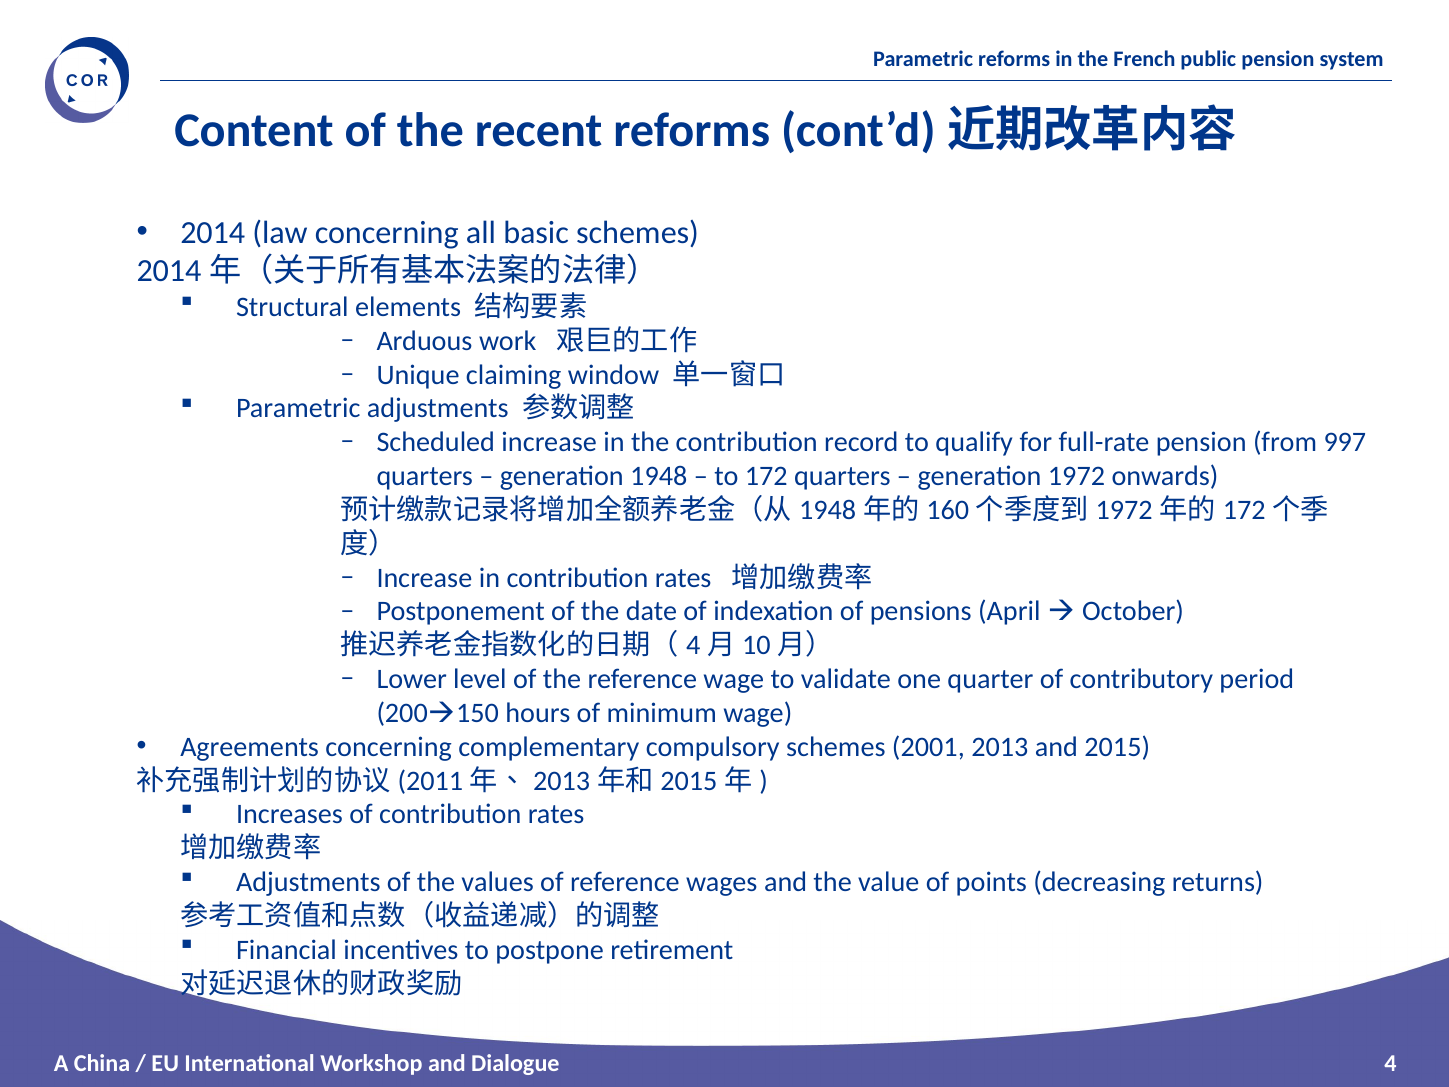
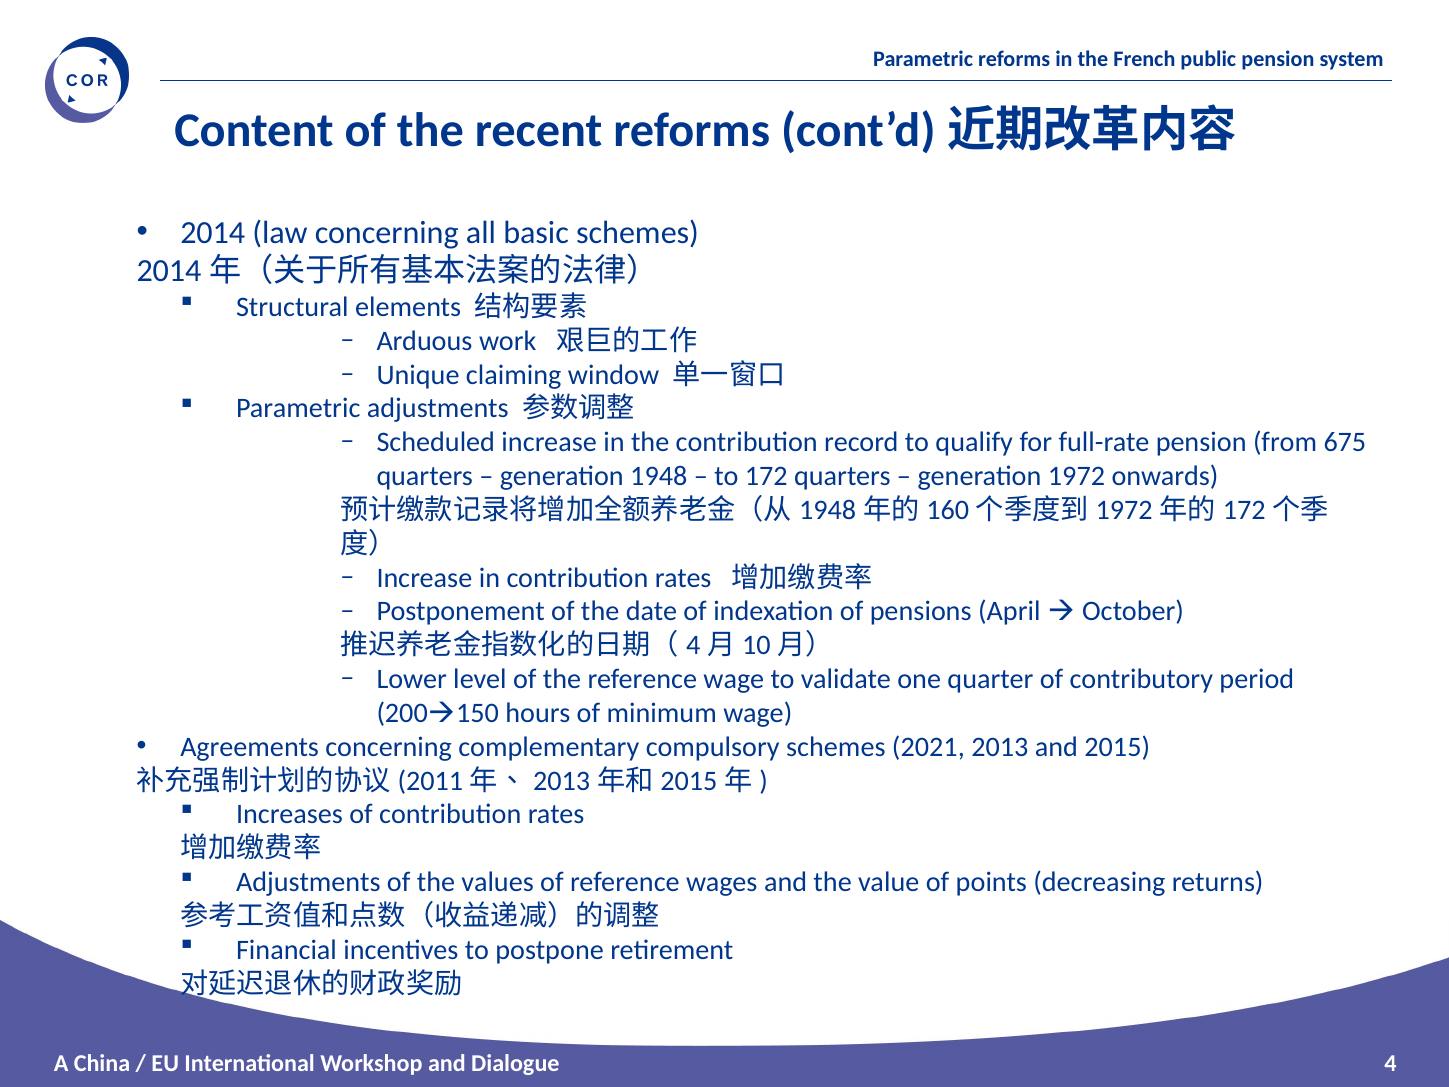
997: 997 -> 675 (1345, 442)
2001: 2001 -> 2021 (928, 747)
